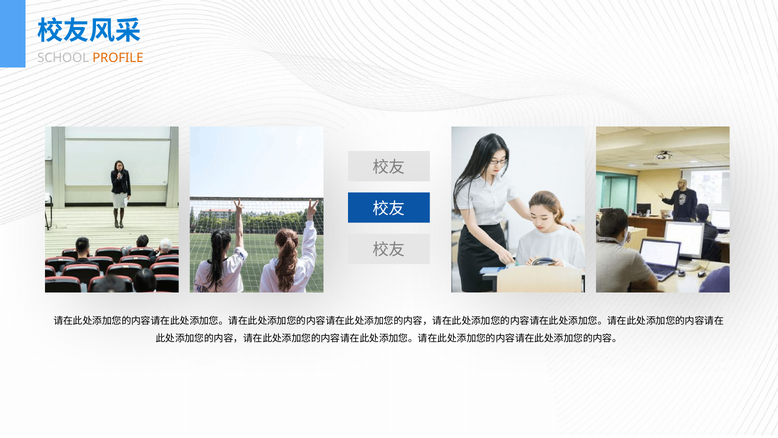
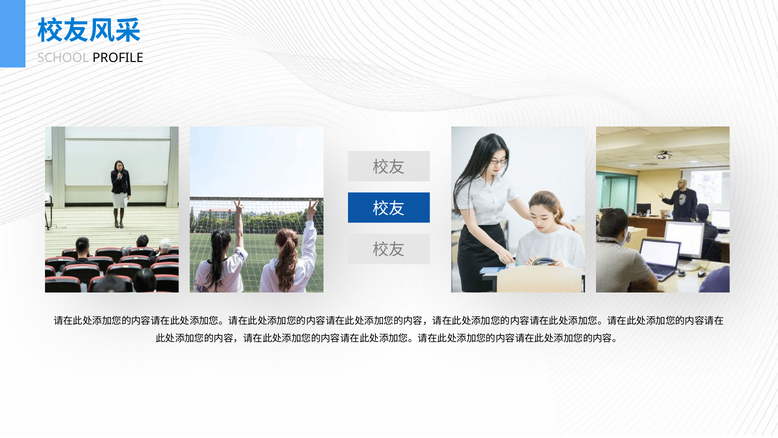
PROFILE colour: orange -> black (118, 58)
